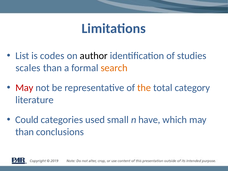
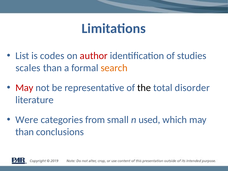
author colour: black -> red (94, 56)
the colour: orange -> black (144, 88)
category: category -> disorder (192, 88)
Could: Could -> Were (27, 120)
used: used -> from (95, 120)
have: have -> used (149, 120)
